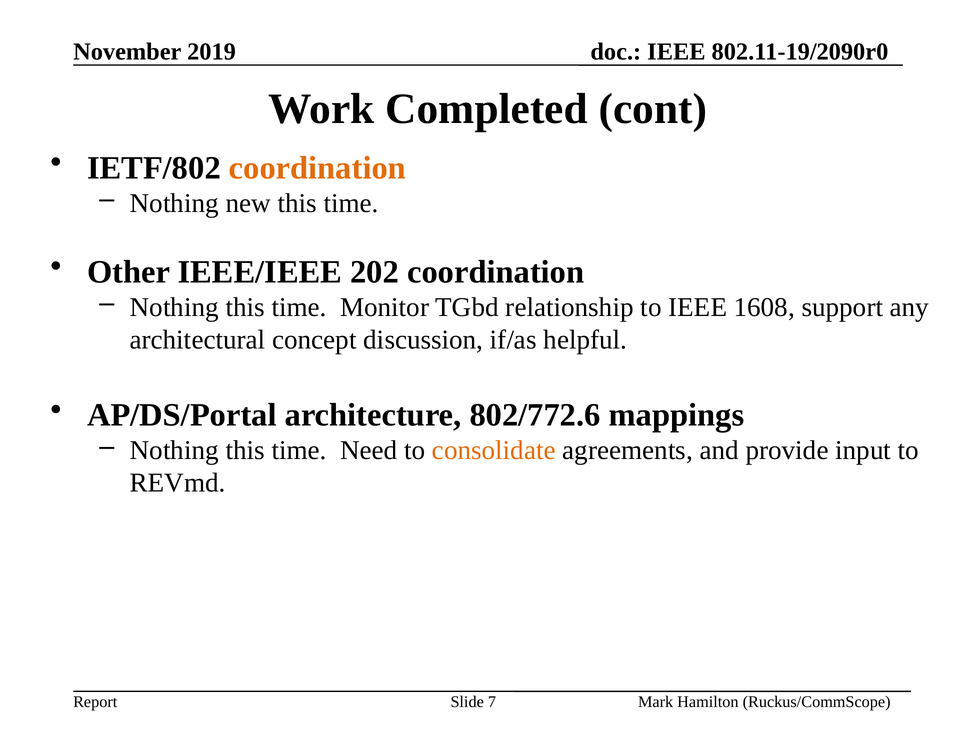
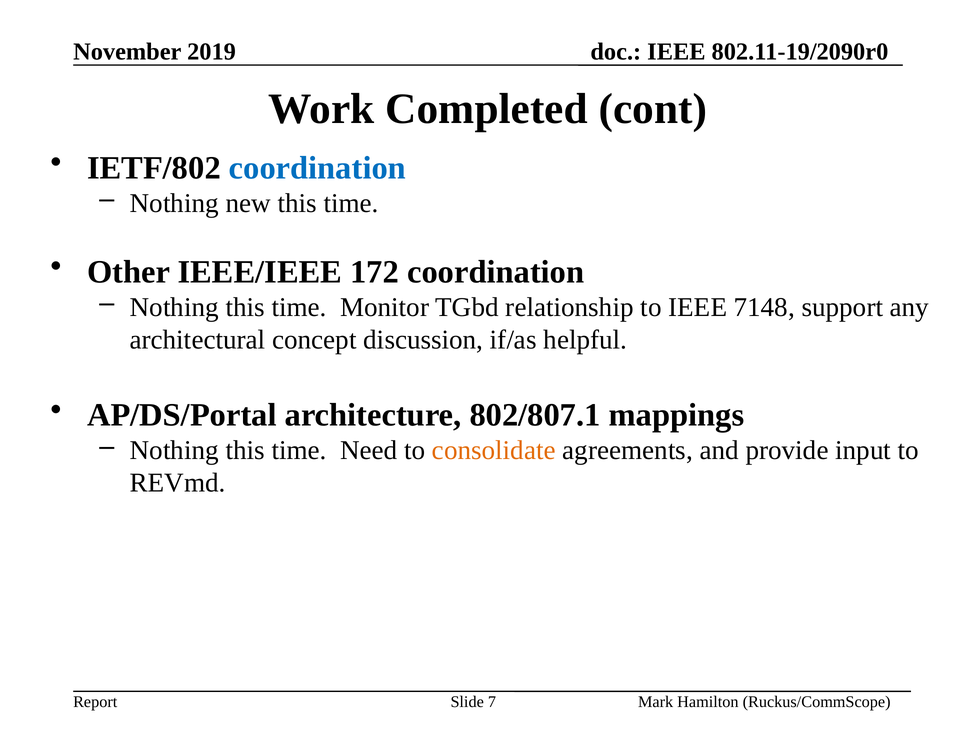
coordination colour: orange -> blue (317, 168)
202: 202 -> 172 (375, 272)
1608: 1608 -> 7148 (764, 307)
802/772.6: 802/772.6 -> 802/807.1 (535, 415)
